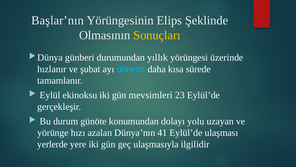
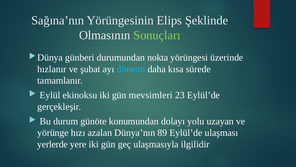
Başlar’nın: Başlar’nın -> Sağına’nın (58, 20)
Sonuçları colour: yellow -> light green (157, 35)
yıllık: yıllık -> nokta (158, 57)
41: 41 -> 89 (162, 132)
